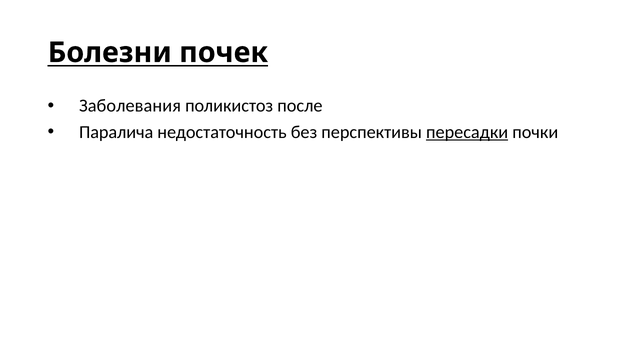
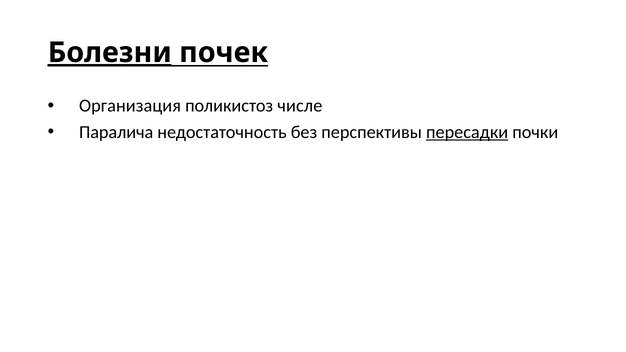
Болезни underline: none -> present (110, 53)
Заболевания: Заболевания -> Организация (130, 106)
после: после -> числе (300, 106)
